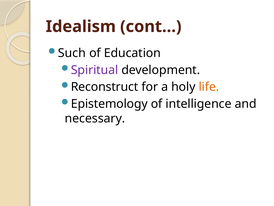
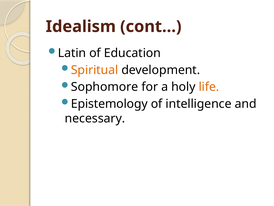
Such: Such -> Latin (72, 53)
Spiritual colour: purple -> orange (95, 70)
Reconstruct: Reconstruct -> Sophomore (105, 87)
